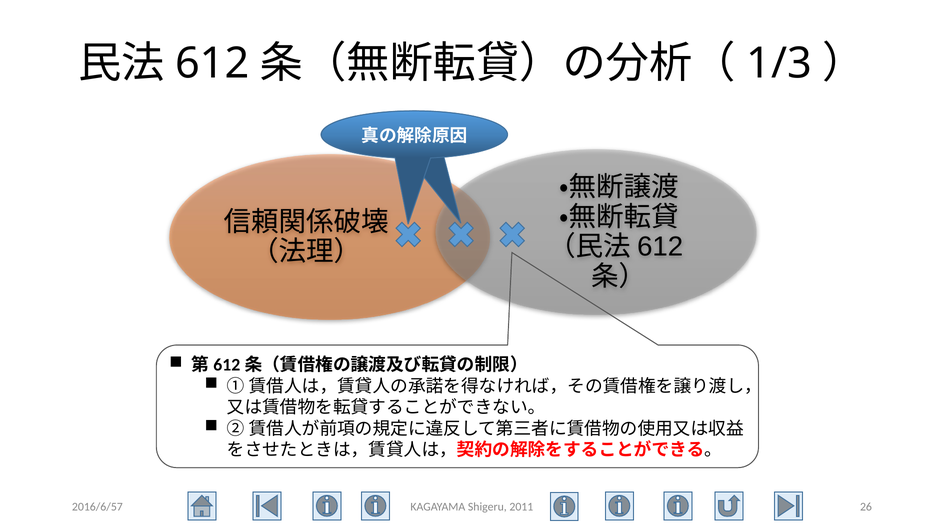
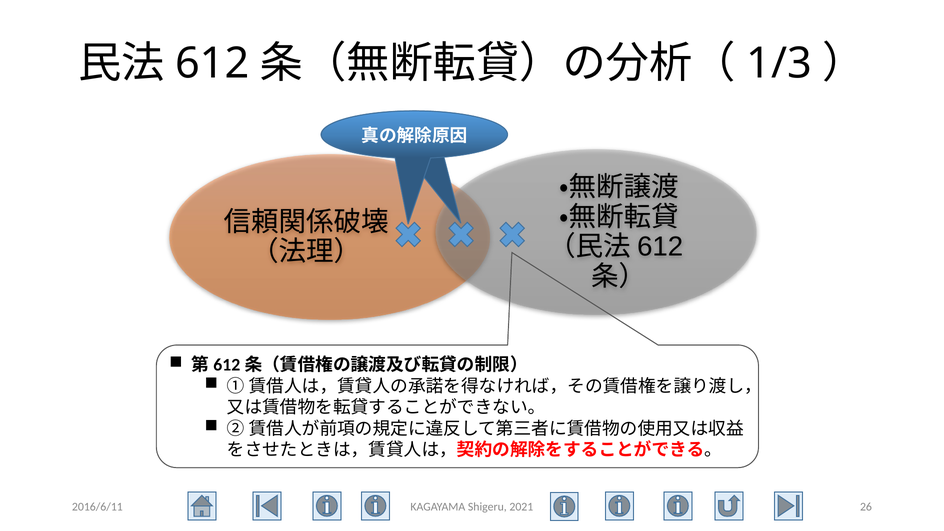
2016/6/57: 2016/6/57 -> 2016/6/11 (97, 507)
2011: 2011 -> 2021 (521, 507)
